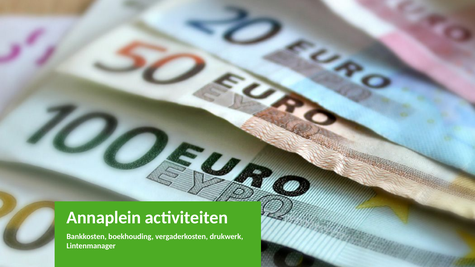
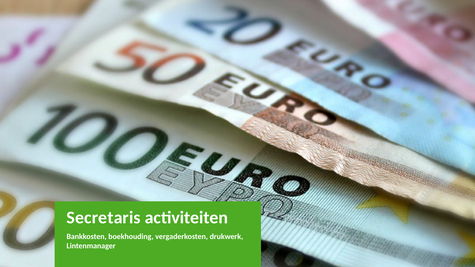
Annaplein: Annaplein -> Secretaris (104, 218)
